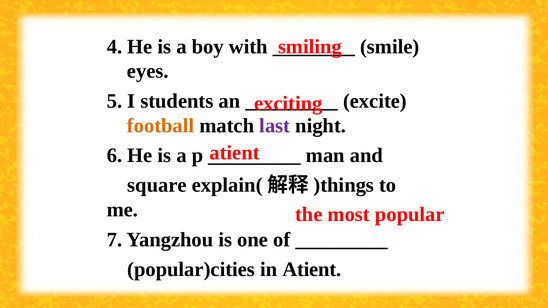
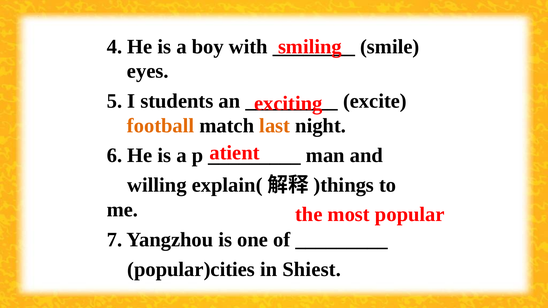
last colour: purple -> orange (275, 126)
square: square -> willing (157, 185)
in Atient: Atient -> Shiest (312, 270)
